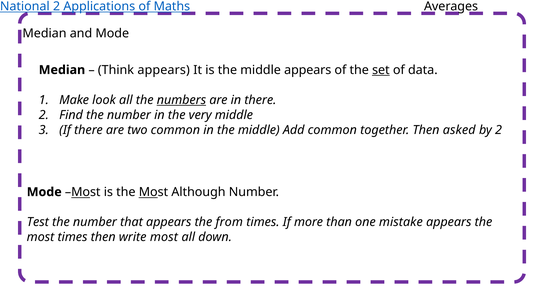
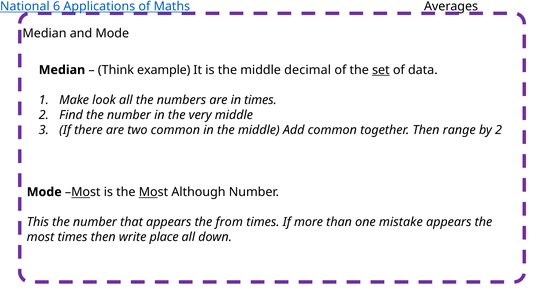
National 2: 2 -> 6 (57, 6)
Think appears: appears -> example (164, 70)
middle appears: appears -> decimal (308, 70)
numbers underline: present -> none (181, 100)
in there: there -> times (260, 100)
asked: asked -> range (459, 130)
Test: Test -> This (38, 223)
write most: most -> place (164, 238)
